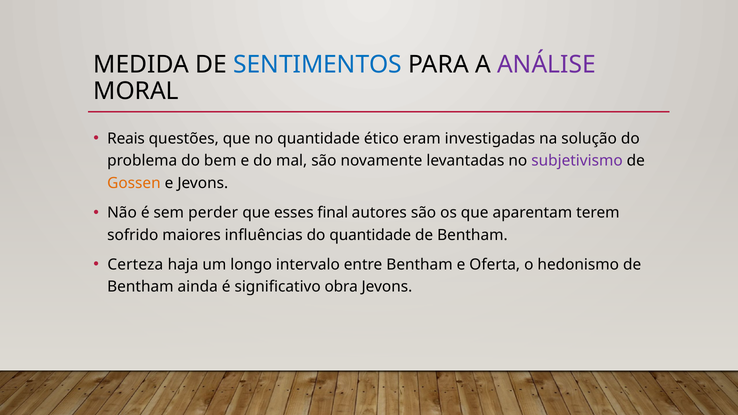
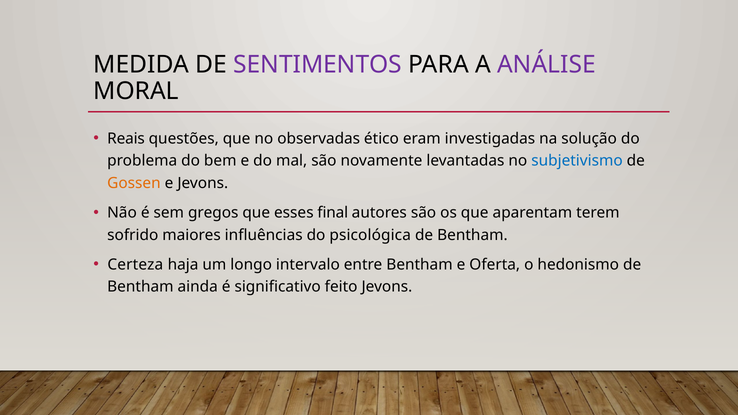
SENTIMENTOS colour: blue -> purple (318, 65)
no quantidade: quantidade -> observadas (319, 139)
subjetivismo colour: purple -> blue (577, 161)
perder: perder -> gregos (213, 213)
do quantidade: quantidade -> psicológica (370, 235)
obra: obra -> feito (341, 287)
